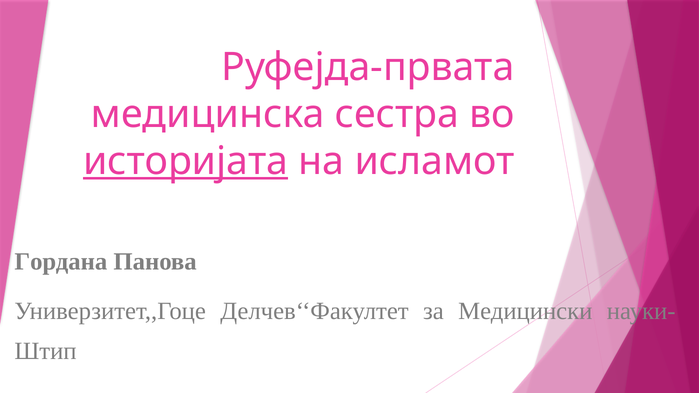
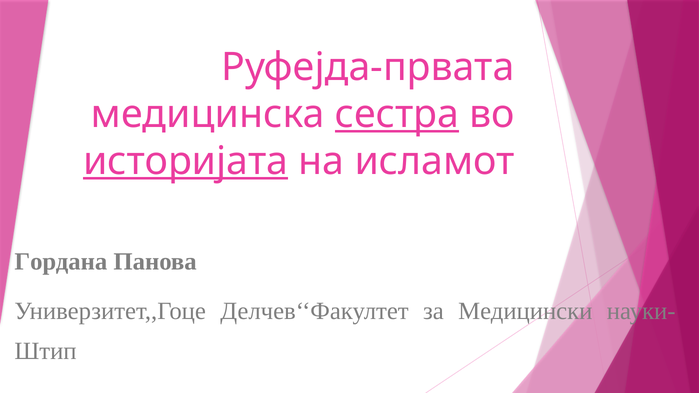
сестра underline: none -> present (397, 114)
